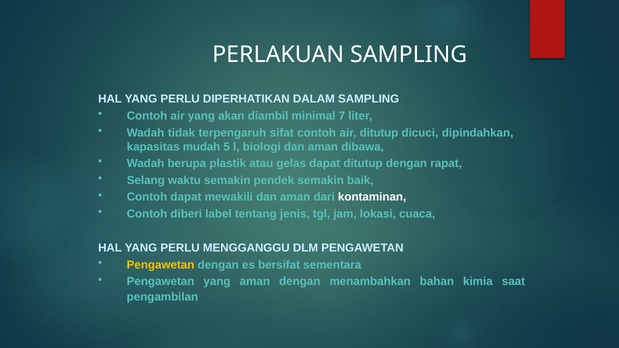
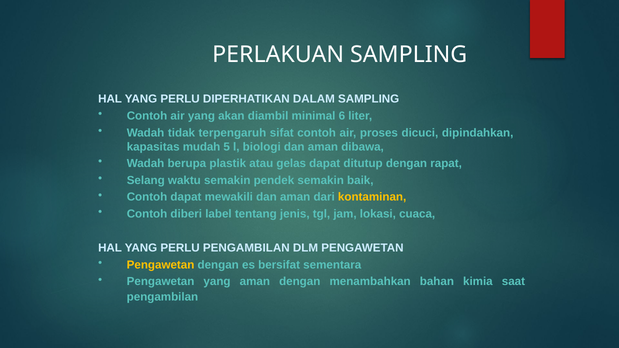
7: 7 -> 6 (342, 116)
air ditutup: ditutup -> proses (379, 133)
kontaminan colour: white -> yellow (372, 197)
PERLU MENGGANGGU: MENGGANGGU -> PENGAMBILAN (246, 248)
